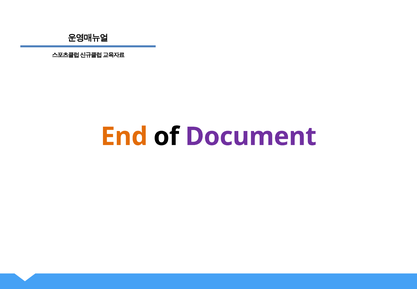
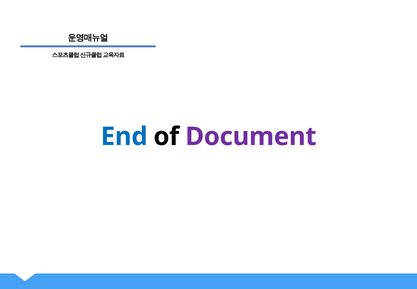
End colour: orange -> blue (124, 136)
